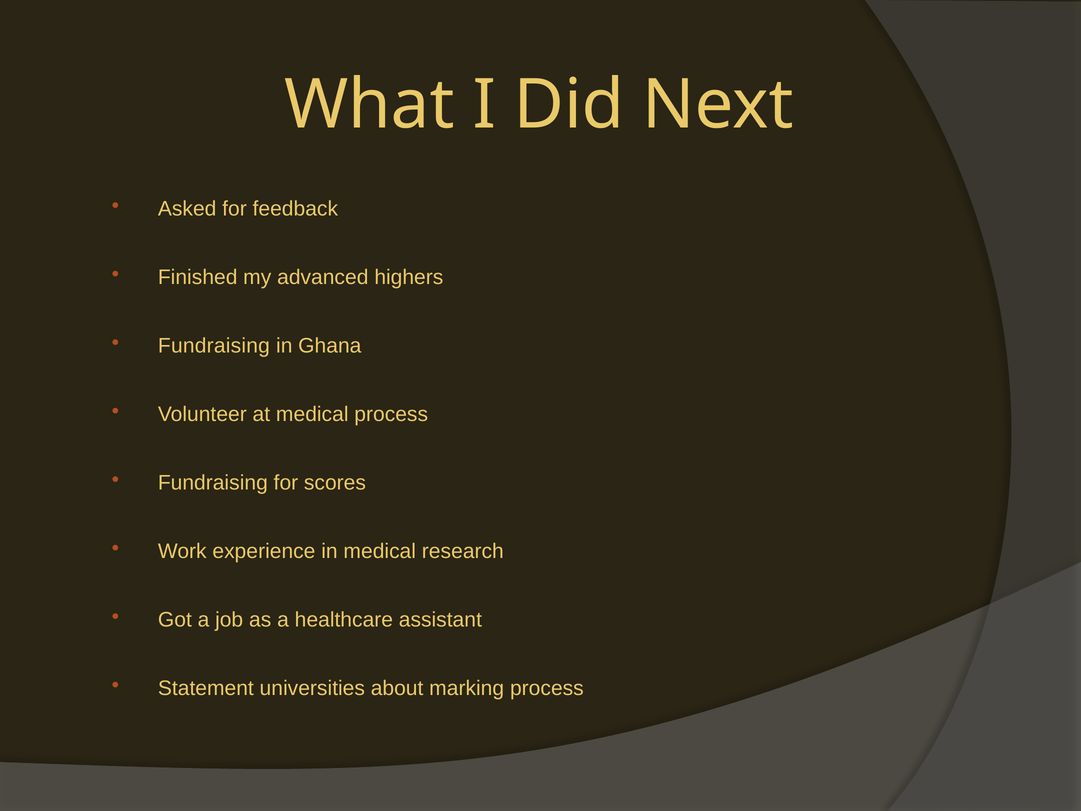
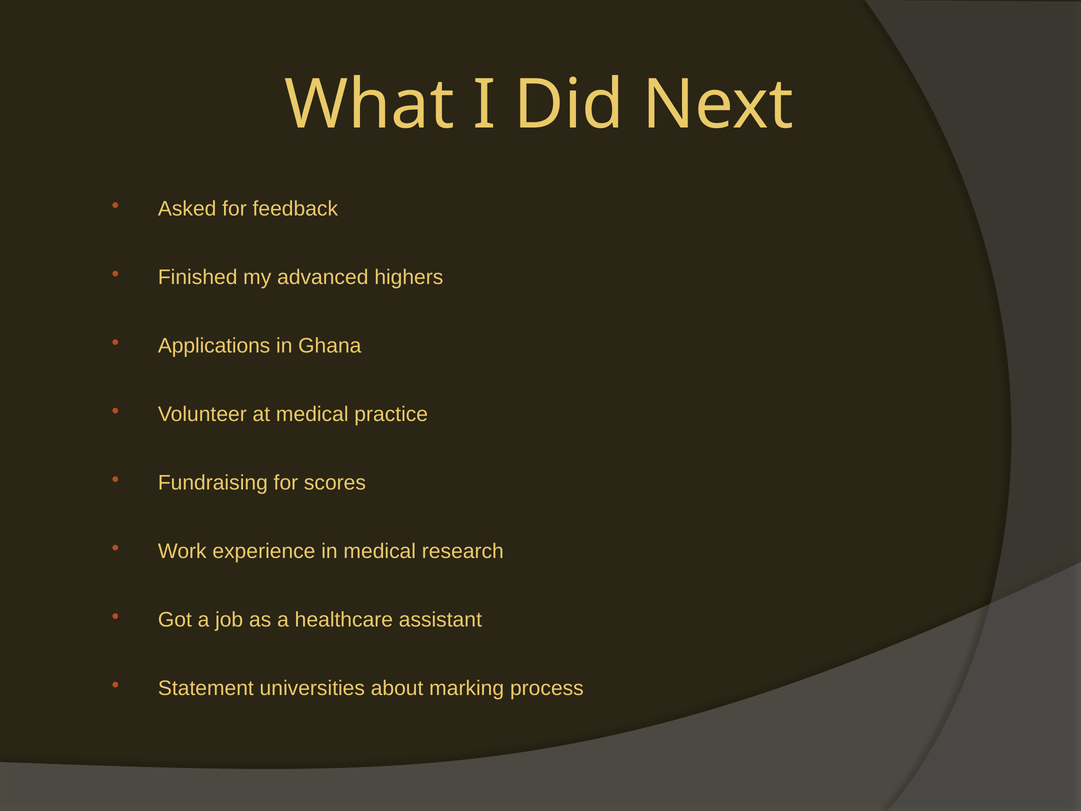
Fundraising: Fundraising -> Applications (214, 346)
medical process: process -> practice (391, 414)
